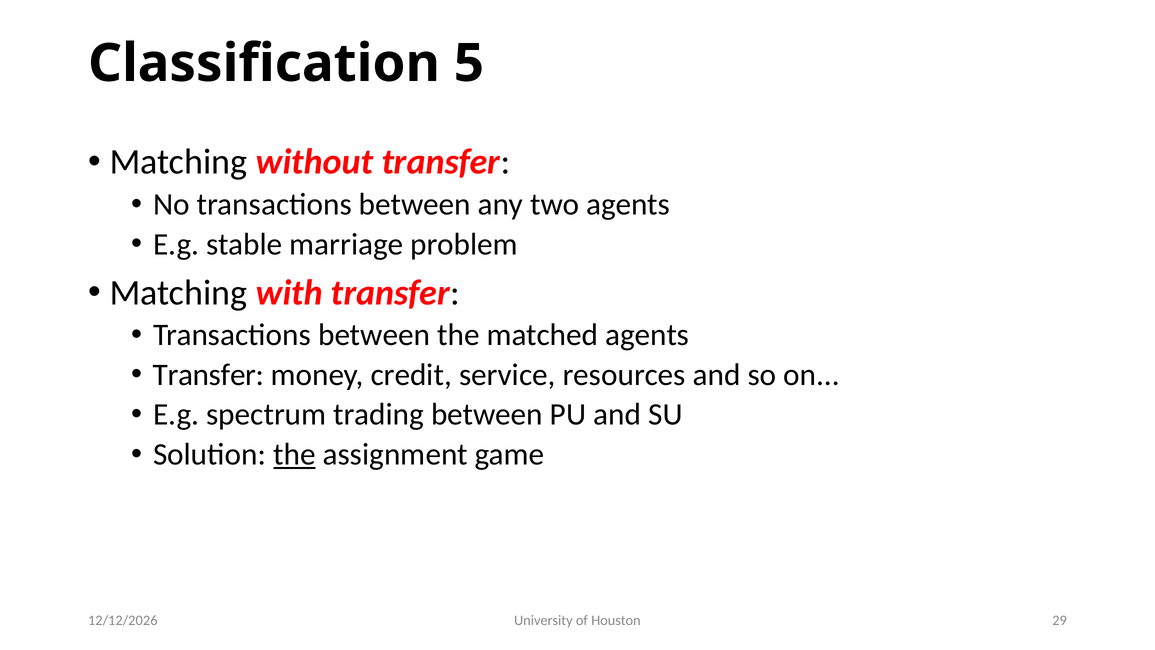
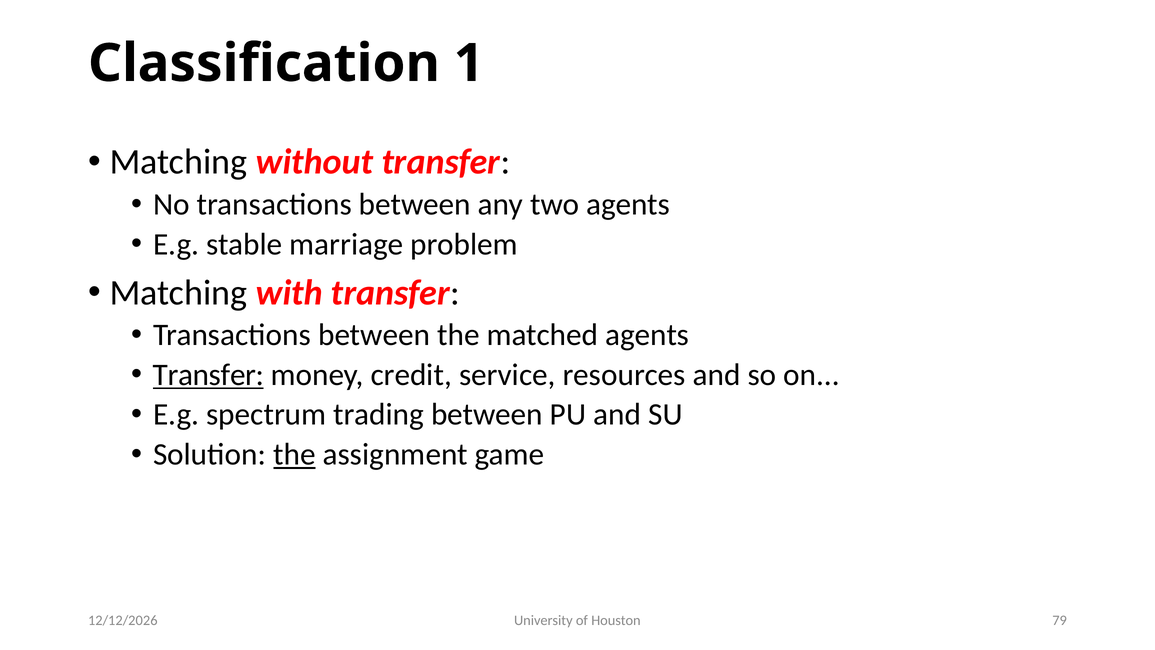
5: 5 -> 1 (469, 63)
Transfer underline: none -> present (208, 375)
29: 29 -> 79 (1060, 620)
